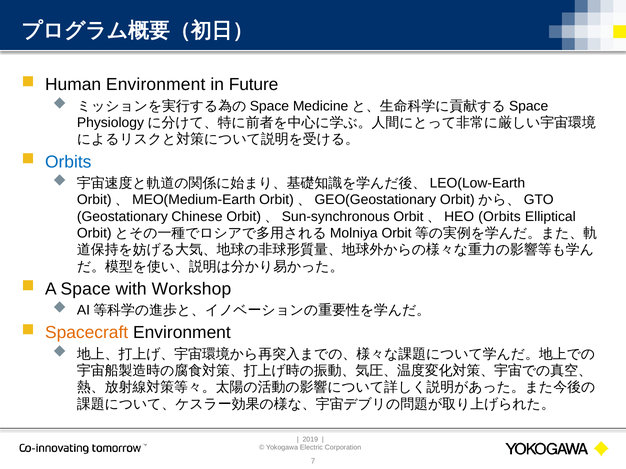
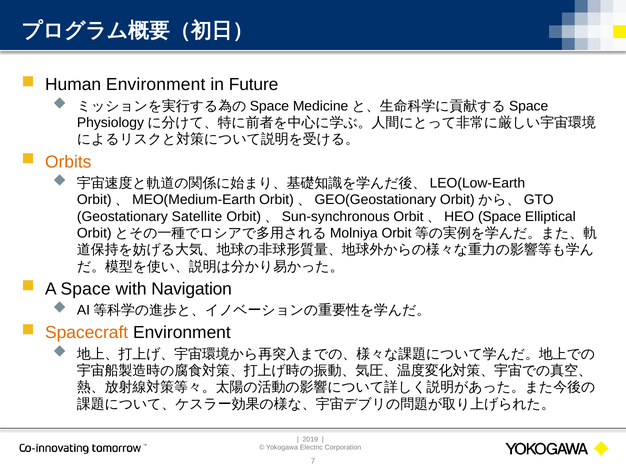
Orbits colour: blue -> orange (68, 162)
Chinese: Chinese -> Satellite (197, 217)
Orbits: Orbits -> Space (500, 217)
Workshop: Workshop -> Navigation (192, 289)
